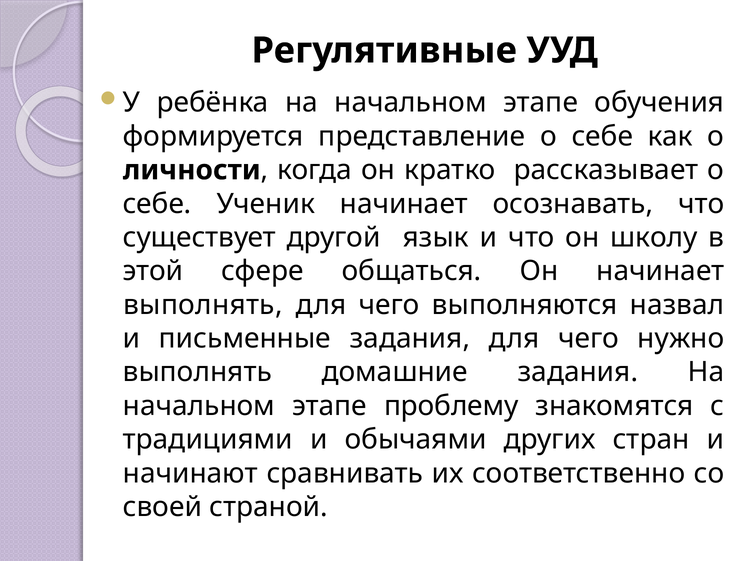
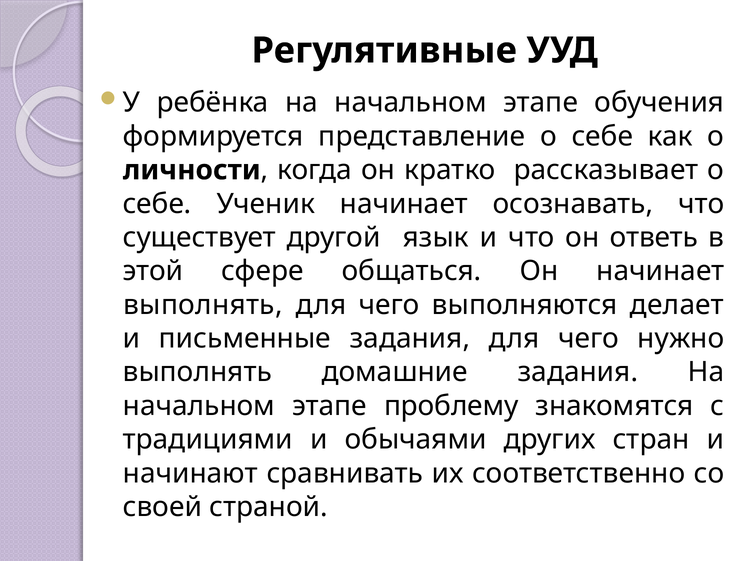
школу: школу -> ответь (654, 238)
назвал: назвал -> делает (677, 305)
